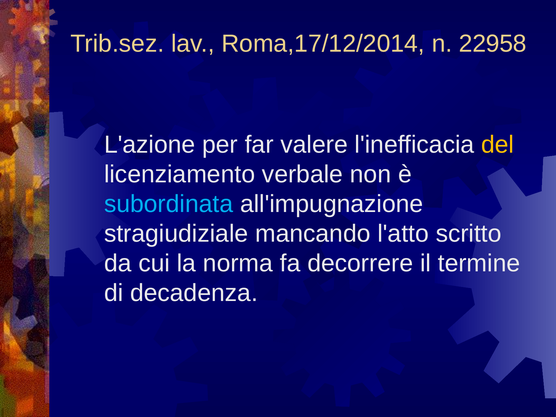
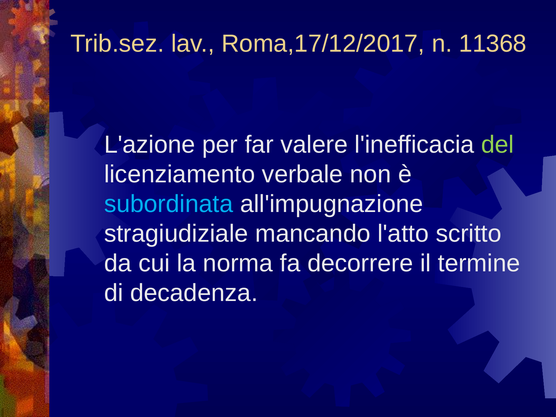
Roma,17/12/2014: Roma,17/12/2014 -> Roma,17/12/2017 (323, 44)
22958: 22958 -> 11368 (493, 44)
del colour: yellow -> light green (498, 145)
